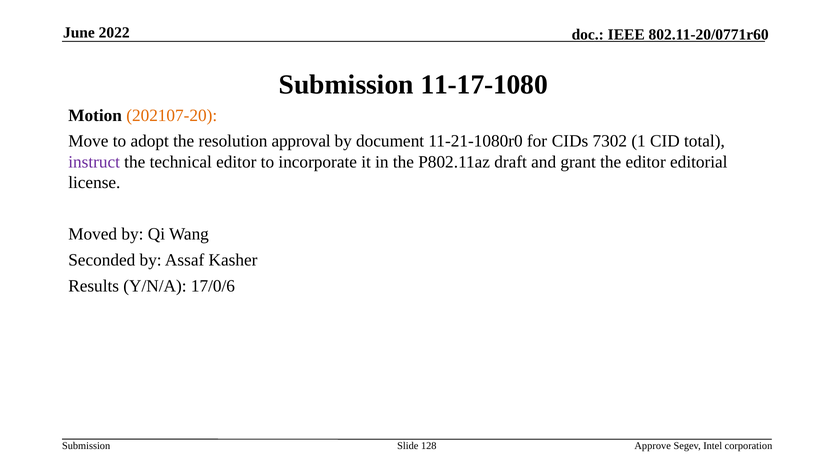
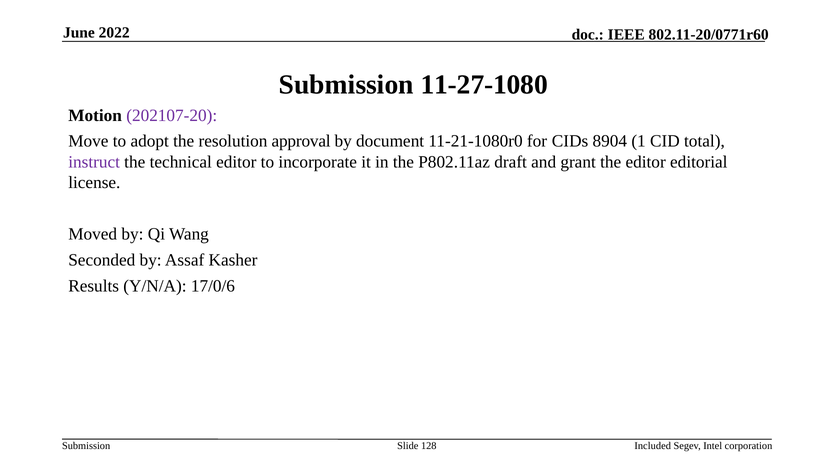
11-17-1080: 11-17-1080 -> 11-27-1080 (484, 85)
202107-20 colour: orange -> purple (172, 115)
7302: 7302 -> 8904 (610, 141)
Approve: Approve -> Included (653, 446)
